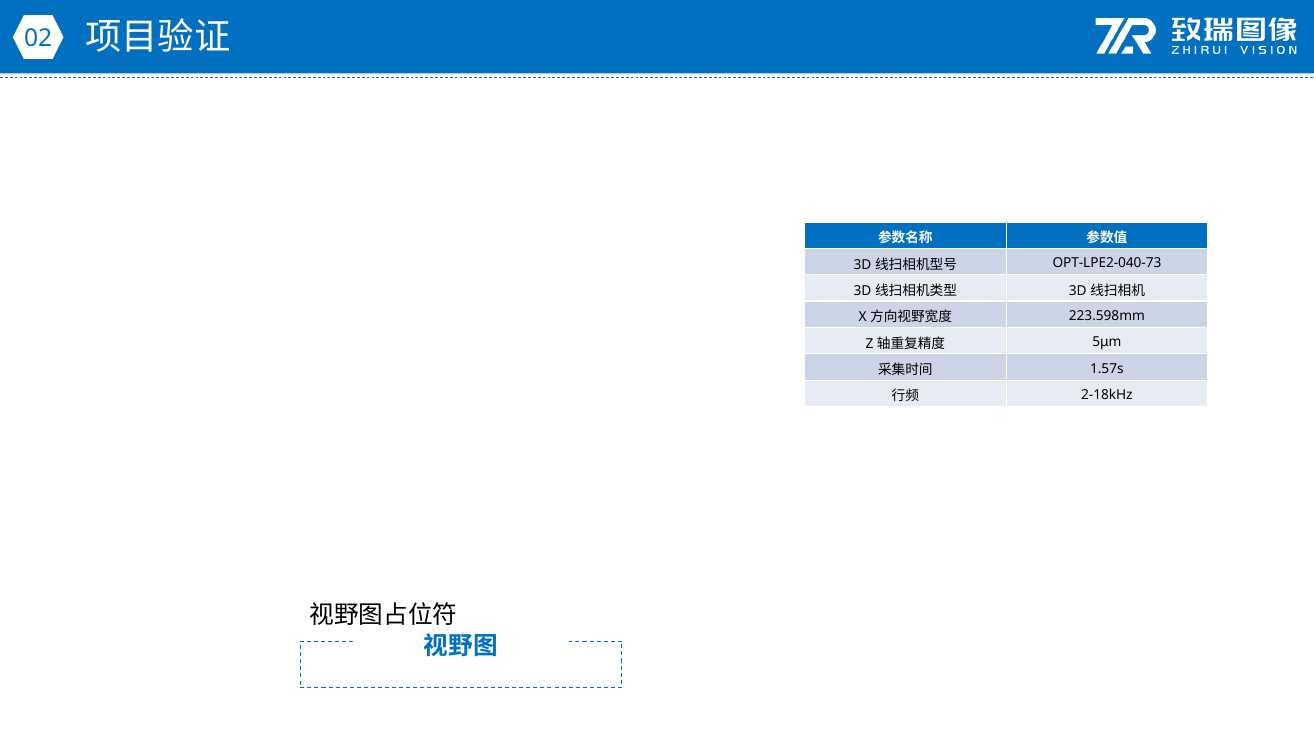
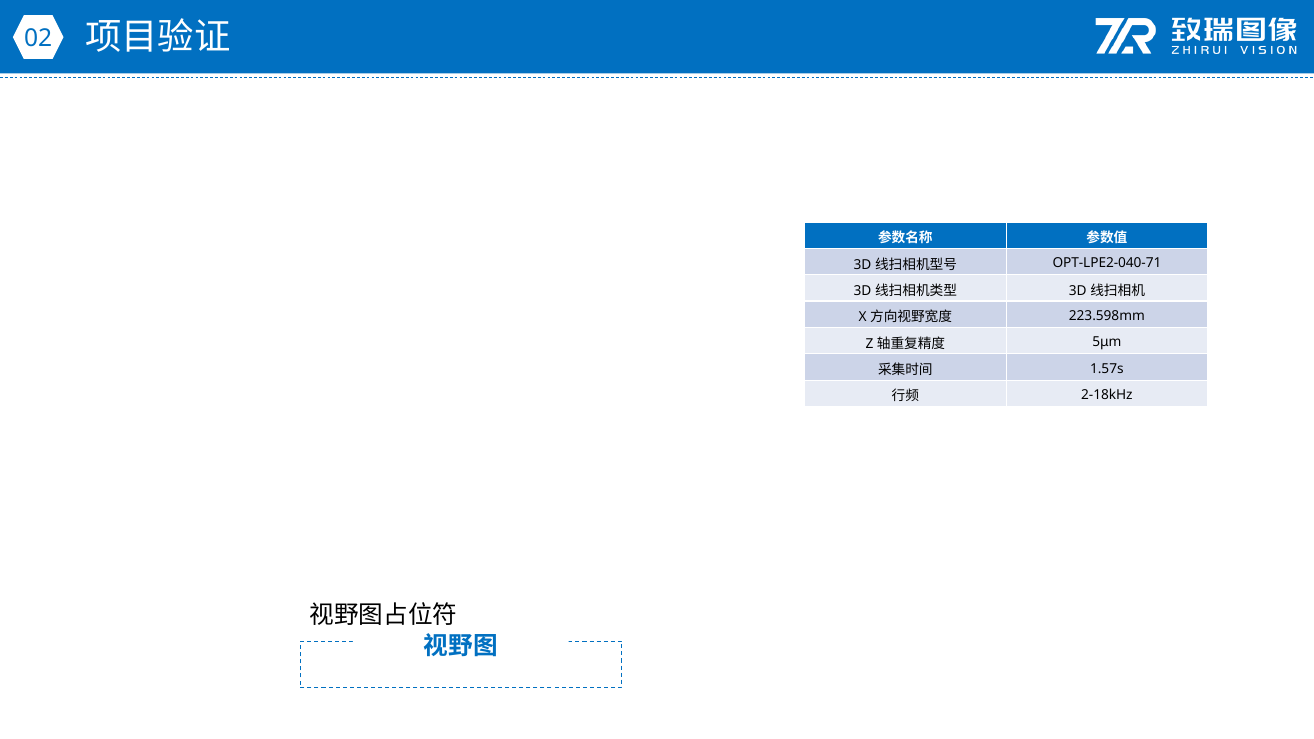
OPT-LPE2-040-73: OPT-LPE2-040-73 -> OPT-LPE2-040-71 (1107, 263)
